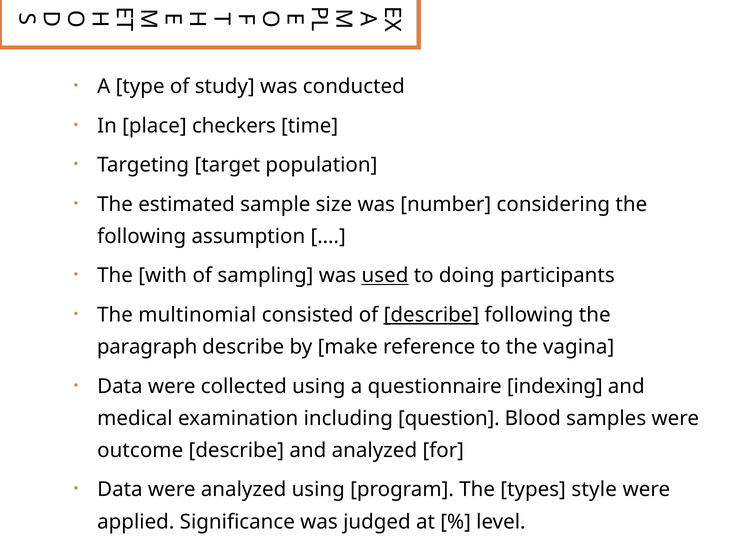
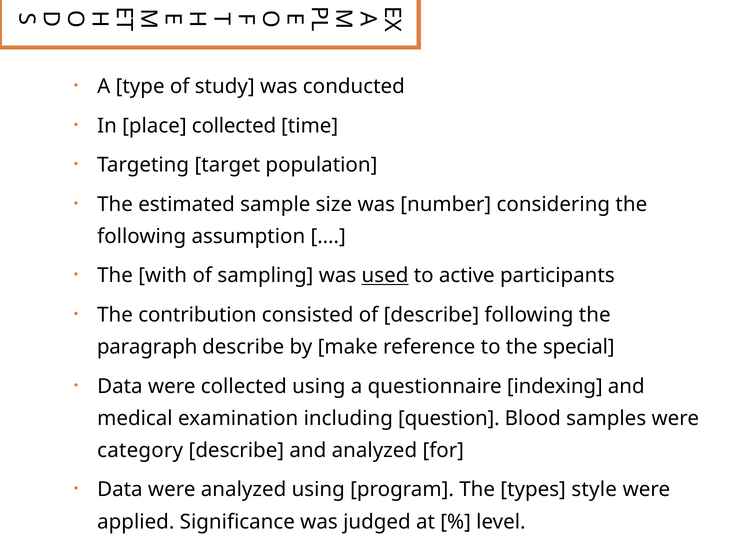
place checkers: checkers -> collected (234, 126)
doing: doing -> active (467, 275)
multinomial: multinomial -> contribution (197, 314)
describe underline: present -> none (431, 314)
vagina: vagina -> special (579, 347)
outcome: outcome -> category (140, 450)
